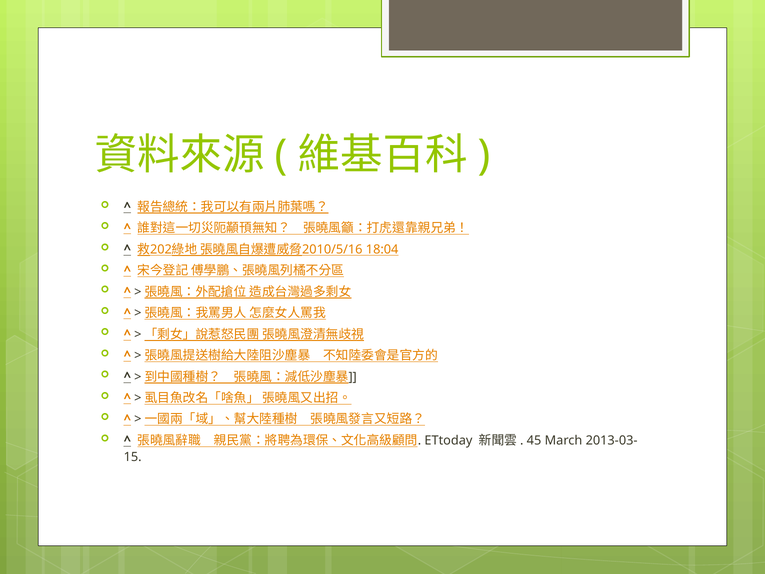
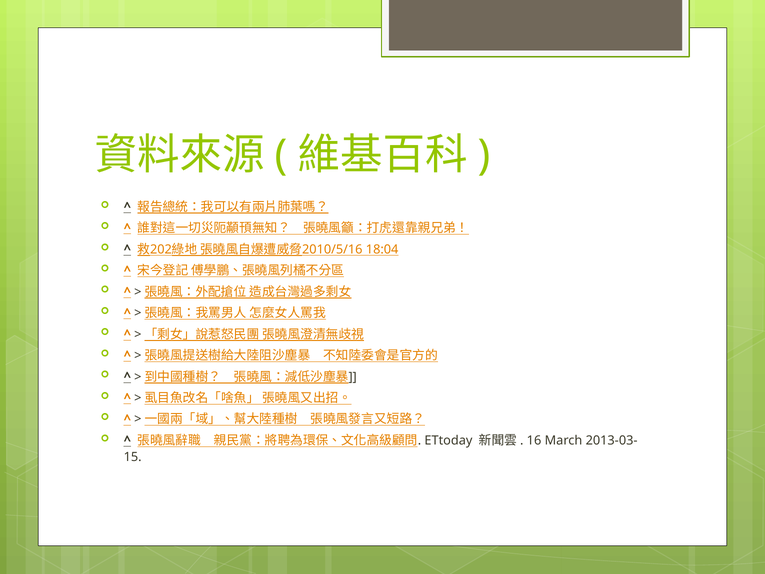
45: 45 -> 16 (534, 440)
